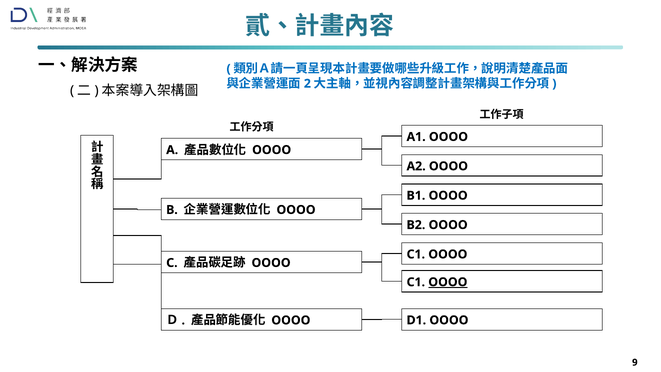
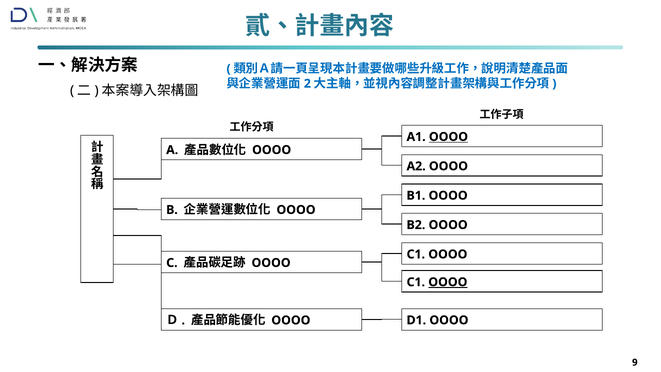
OOOO underline: none -> present (448, 137)
